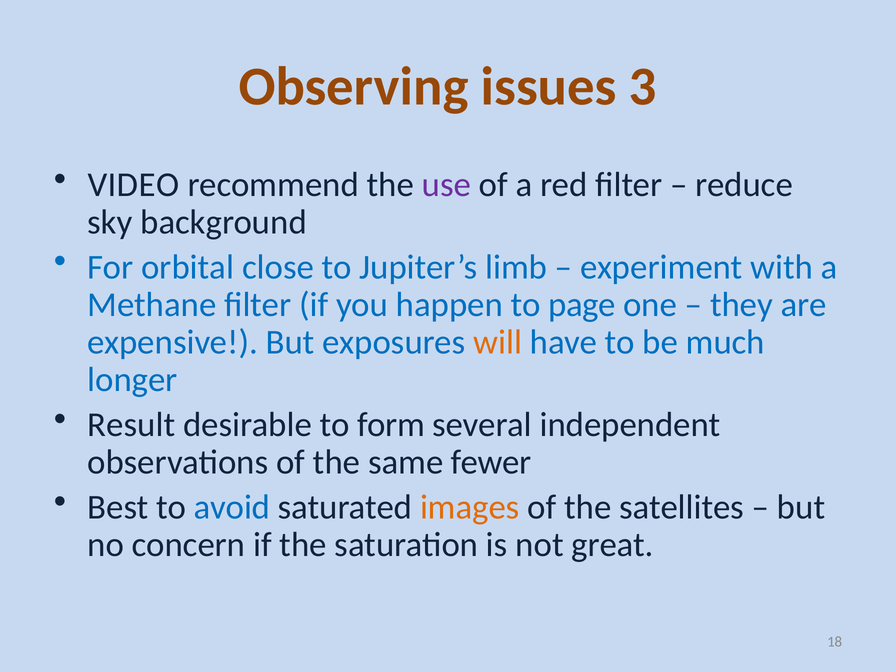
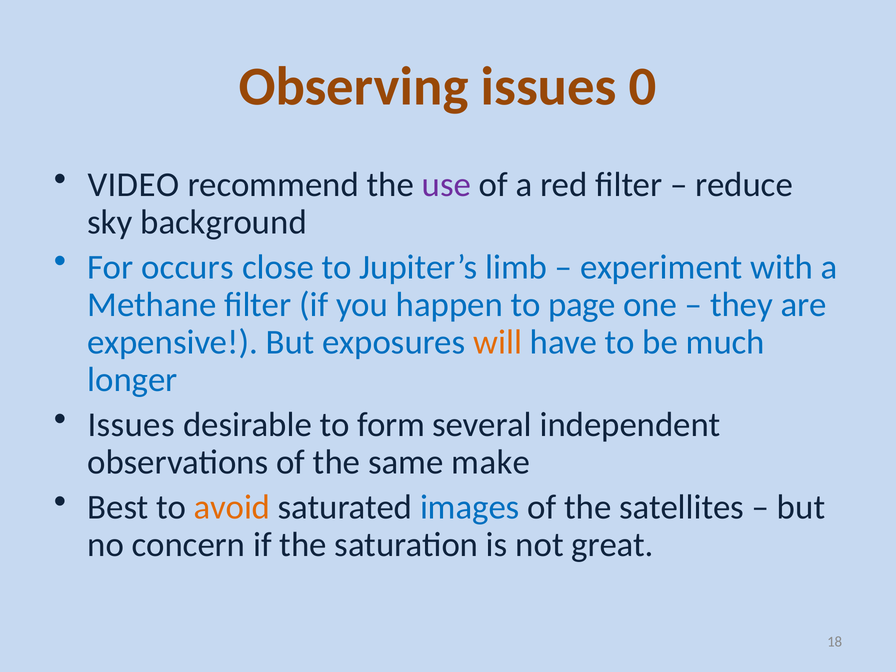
3: 3 -> 0 (643, 87)
orbital: orbital -> occurs (188, 267)
Result: Result -> Issues (131, 425)
fewer: fewer -> make (491, 462)
avoid colour: blue -> orange (232, 507)
images colour: orange -> blue (470, 507)
